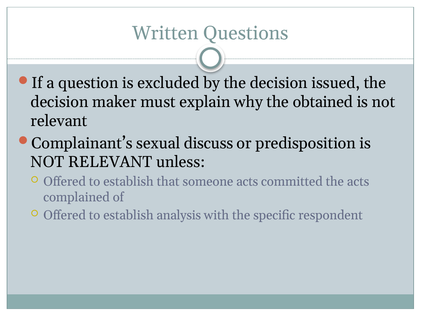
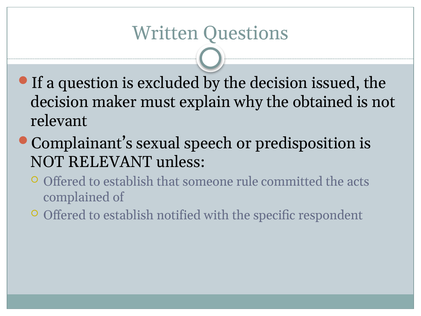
discuss: discuss -> speech (208, 143)
someone acts: acts -> rule (247, 182)
analysis: analysis -> notified (179, 215)
